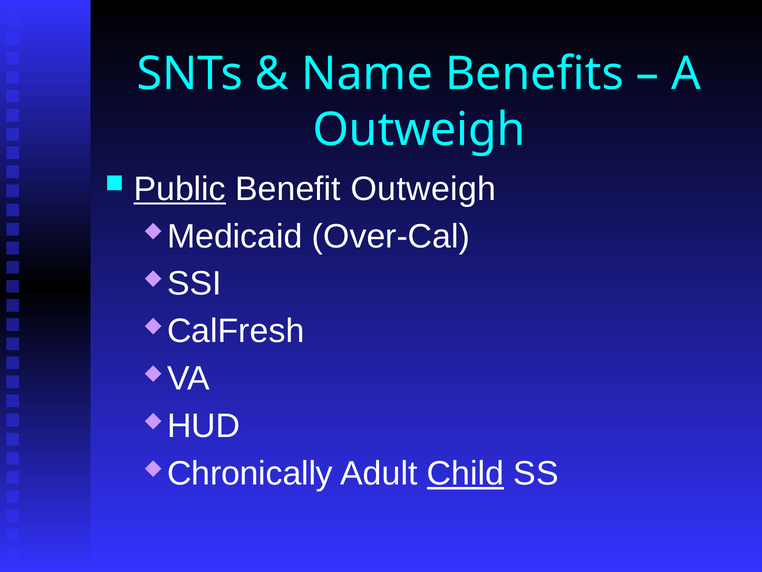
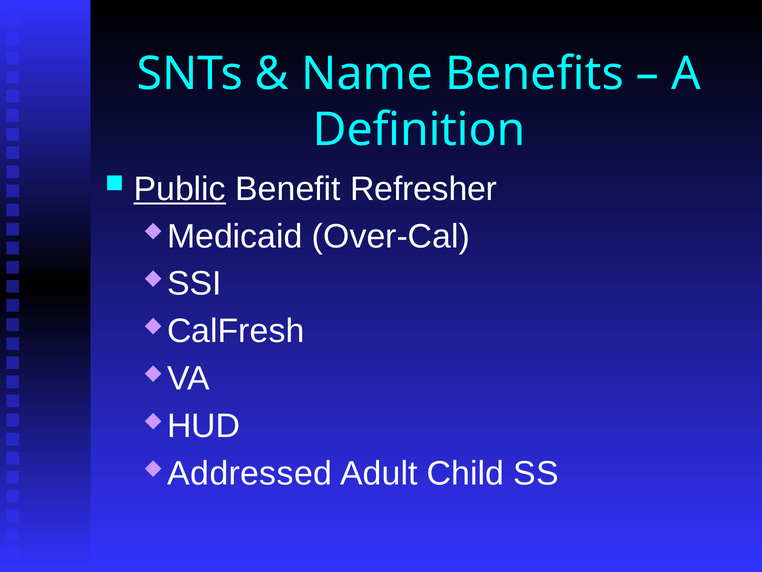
Outweigh: Outweigh -> Definition (419, 130)
Benefit Outweigh: Outweigh -> Refresher (424, 189)
Chronically: Chronically -> Addressed (250, 473)
Child underline: present -> none (465, 473)
